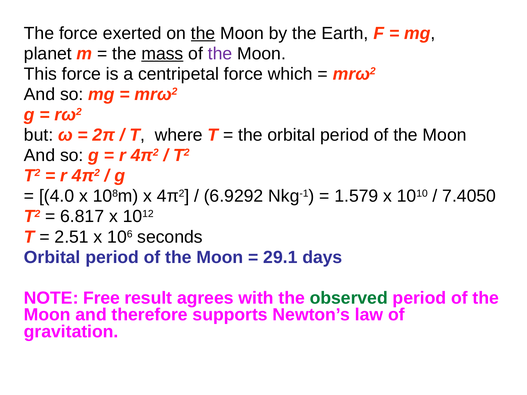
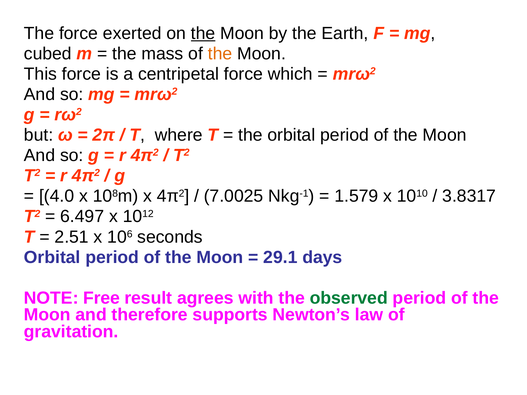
planet: planet -> cubed (48, 54)
mass underline: present -> none (162, 54)
the colour: purple -> orange (220, 54)
6.9292: 6.9292 -> 7.0025 (234, 196)
7.4050: 7.4050 -> 3.8317 (469, 196)
6.817: 6.817 -> 6.497 (82, 217)
